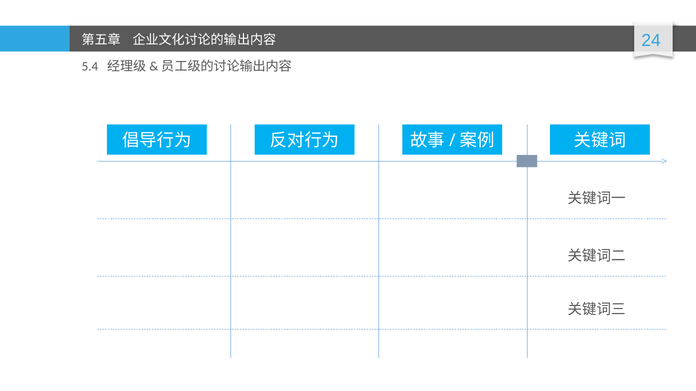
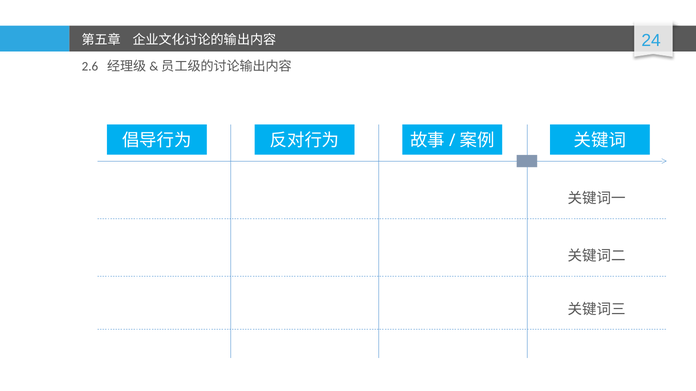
5.4: 5.4 -> 2.6 (90, 67)
